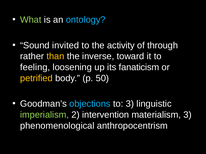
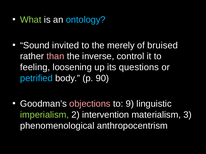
activity: activity -> merely (121, 45)
through: through -> bruised (163, 45)
than colour: yellow -> pink (55, 56)
toward: toward -> control (130, 56)
fanaticism: fanaticism -> questions (139, 67)
petrified colour: yellow -> light blue (36, 78)
50: 50 -> 90 (102, 78)
objections colour: light blue -> pink (90, 104)
to 3: 3 -> 9 (130, 104)
